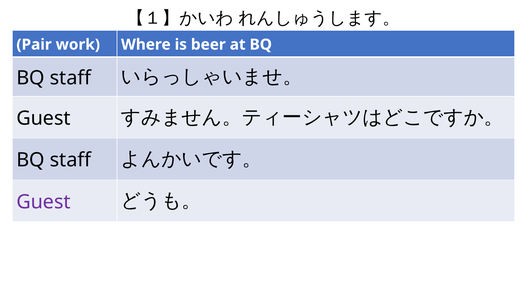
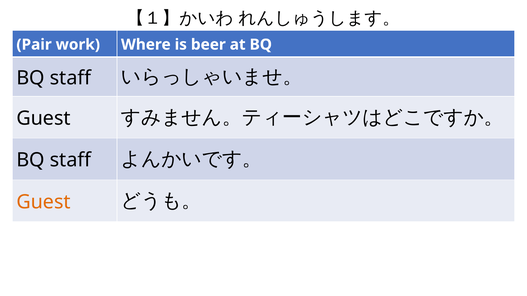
Guest colour: purple -> orange (44, 202)
